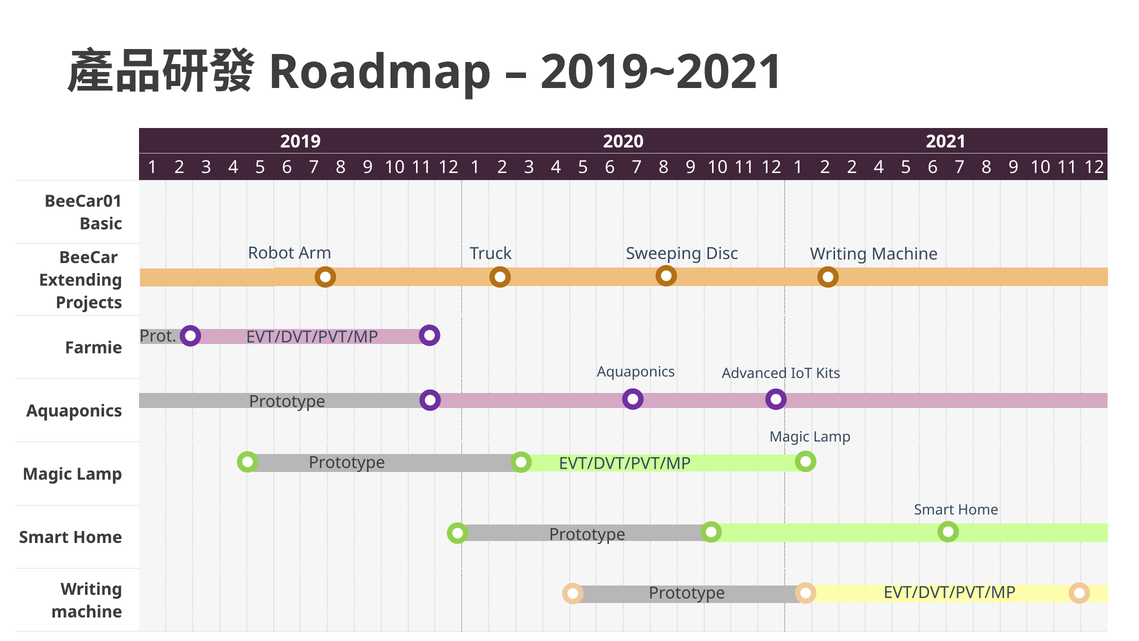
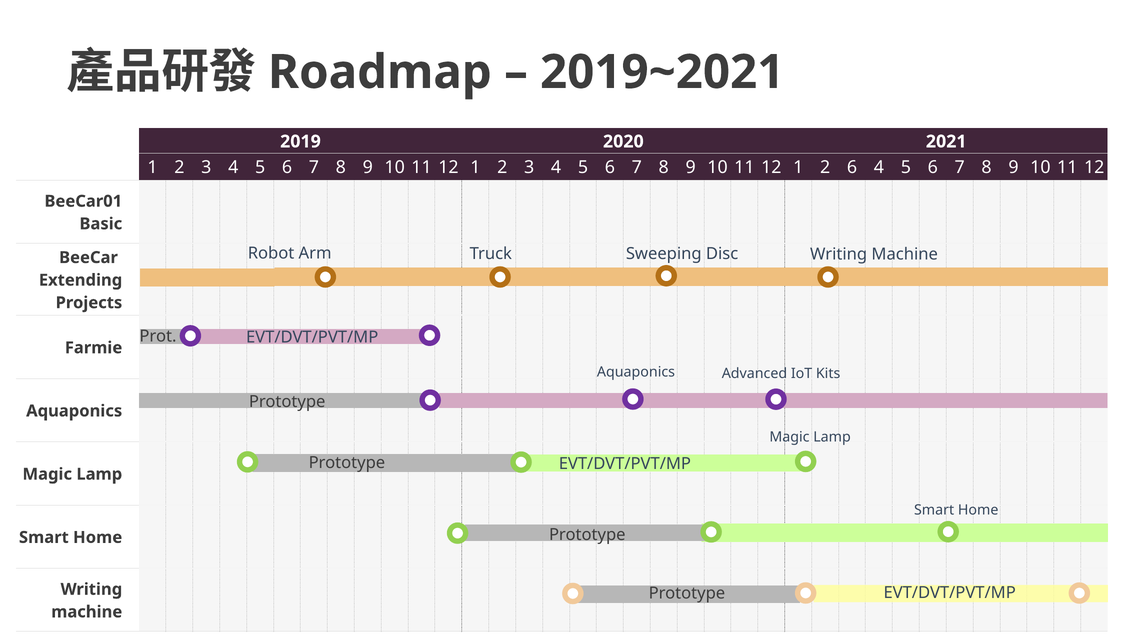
2 2: 2 -> 6 (852, 168)
